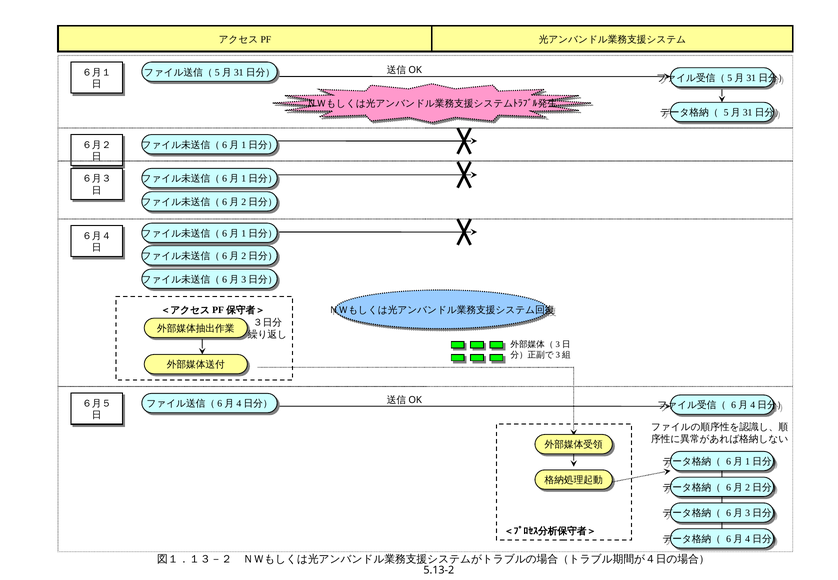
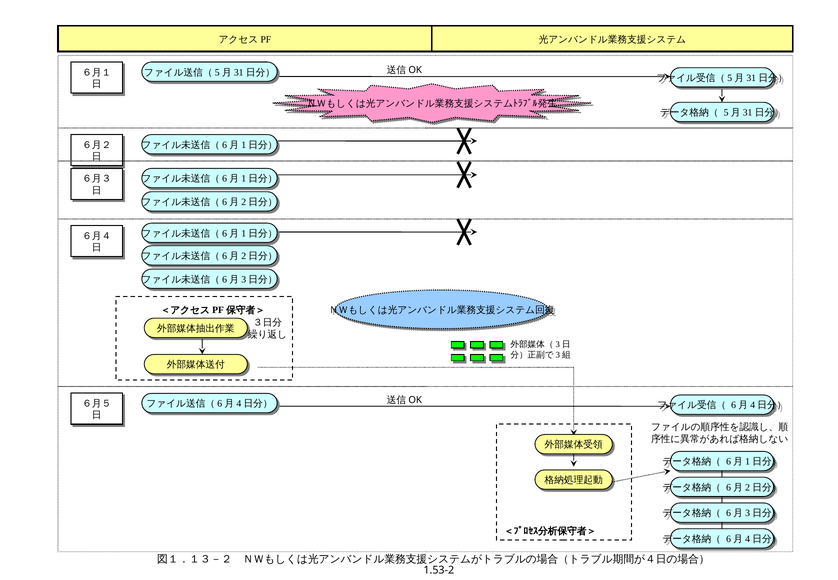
5.13-2: 5.13-2 -> 1.53-2 (439, 570)
